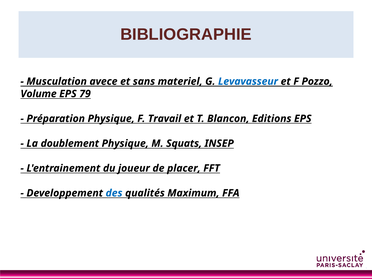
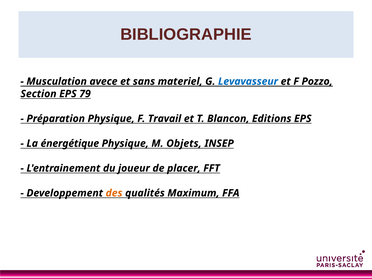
Volume: Volume -> Section (38, 94)
doublement: doublement -> énergétique (70, 143)
Squats: Squats -> Objets (184, 143)
des colour: blue -> orange (114, 193)
